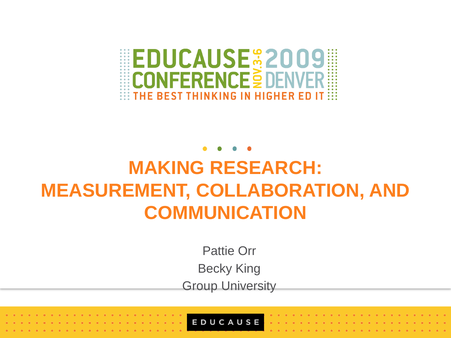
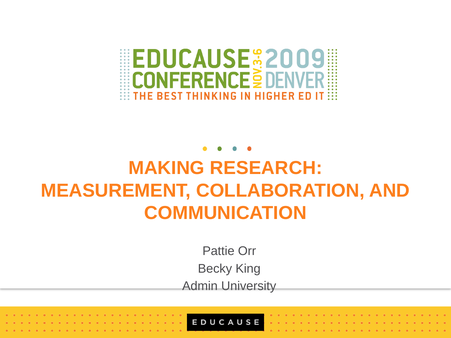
Group: Group -> Admin (200, 286)
